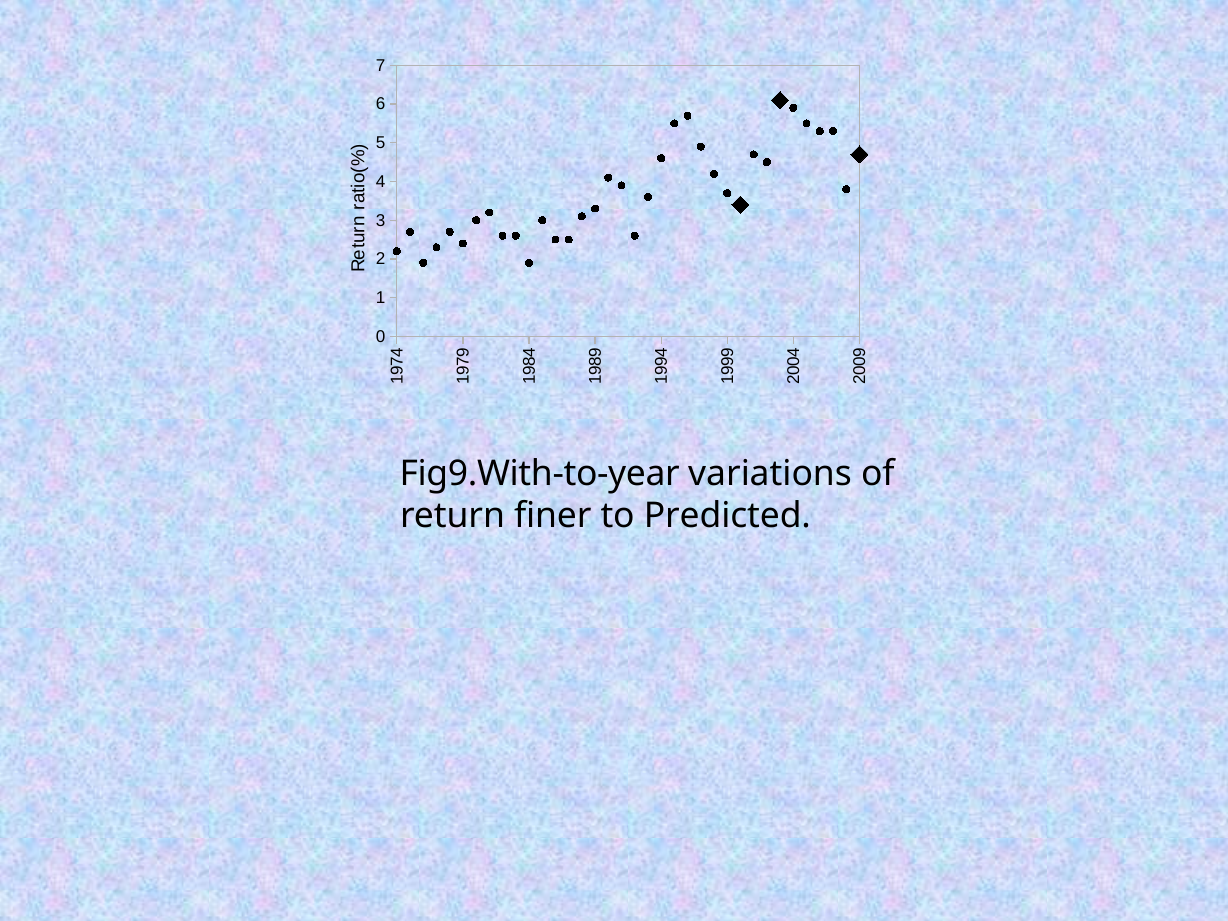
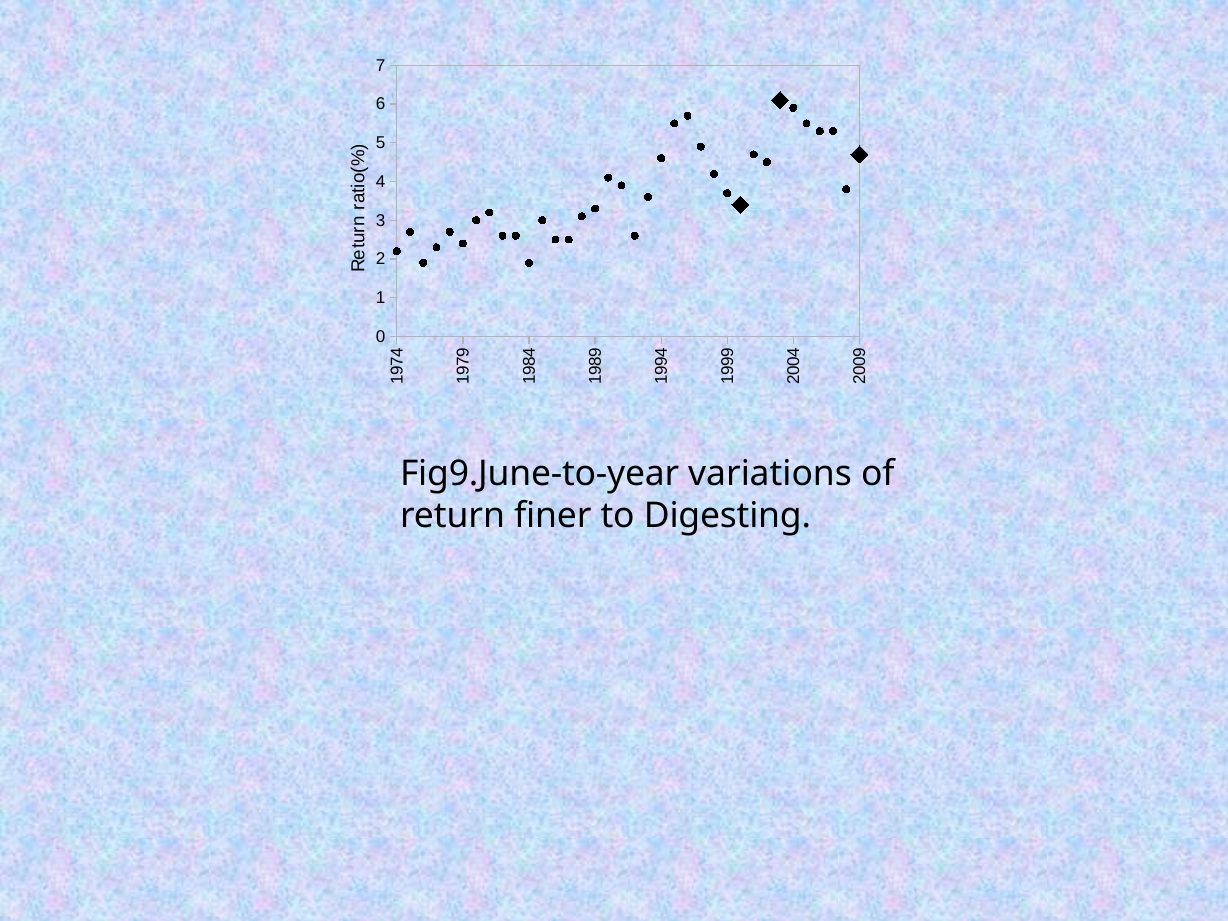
Fig9.With-to-year: Fig9.With-to-year -> Fig9.June-to-year (540, 474)
Predicted: Predicted -> Digesting (727, 516)
